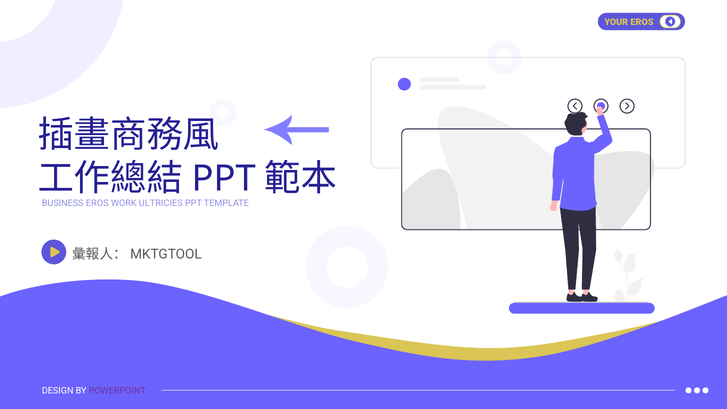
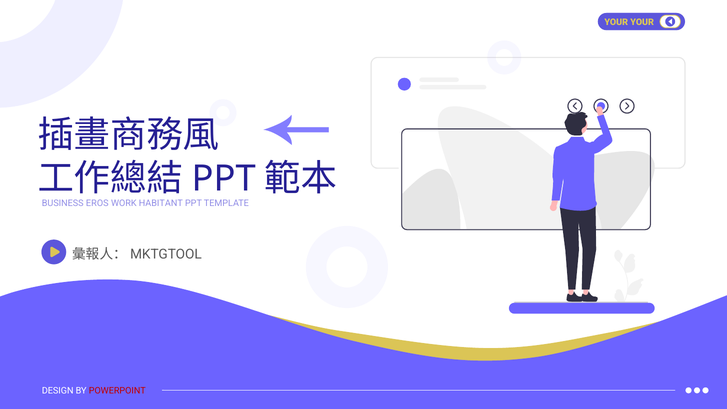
YOUR EROS: EROS -> YOUR (642, 22)
ULTRICIES: ULTRICIES -> HABITANT (161, 203)
POWERPOINT colour: purple -> red (117, 391)
